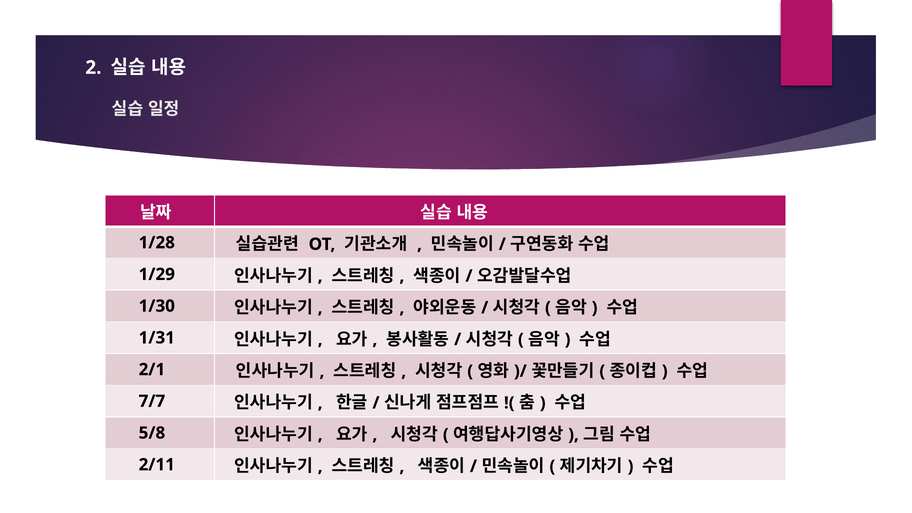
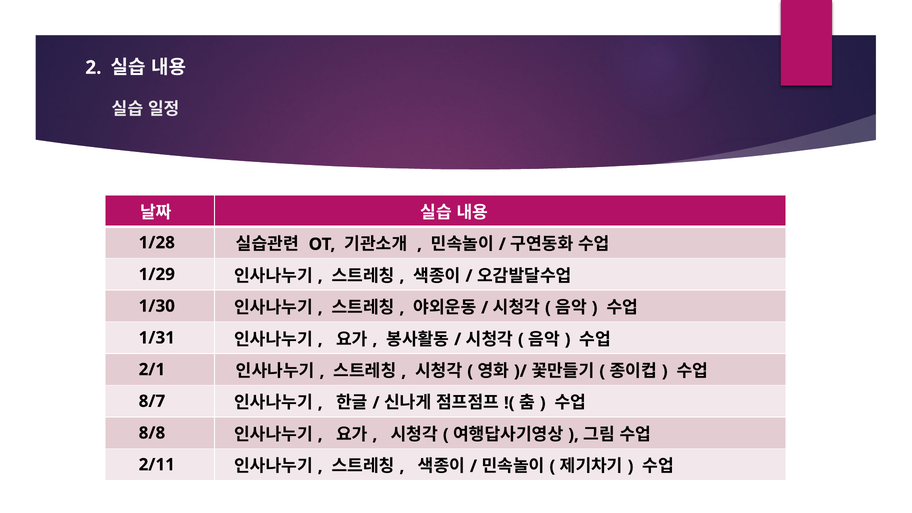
7/7: 7/7 -> 8/7 (152, 401)
5/8: 5/8 -> 8/8 (152, 433)
